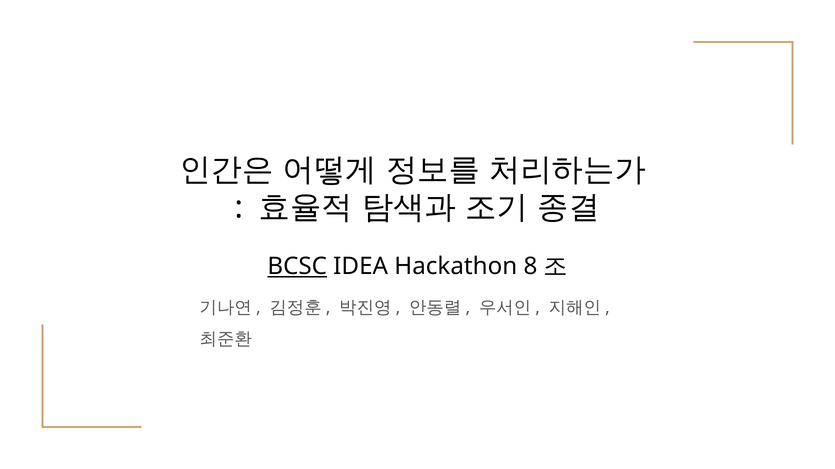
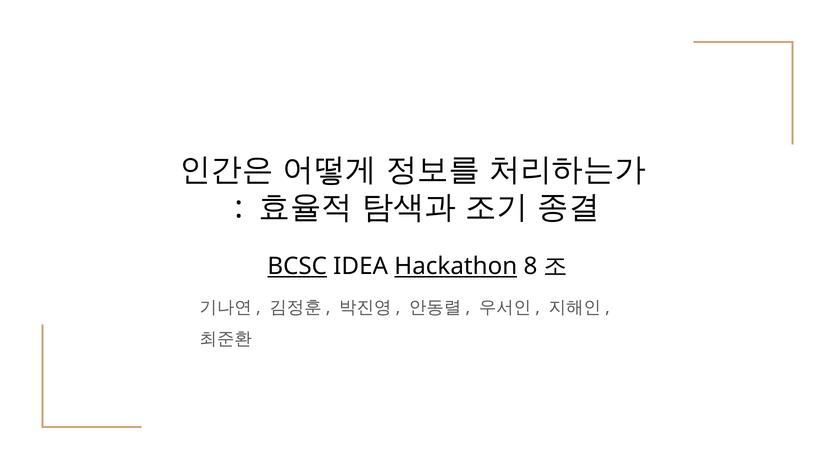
Hackathon underline: none -> present (456, 267)
